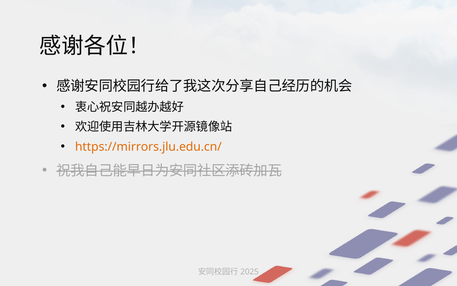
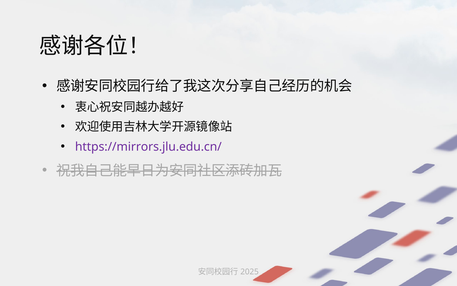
https://mirrors.jlu.edu.cn/ colour: orange -> purple (148, 146)
